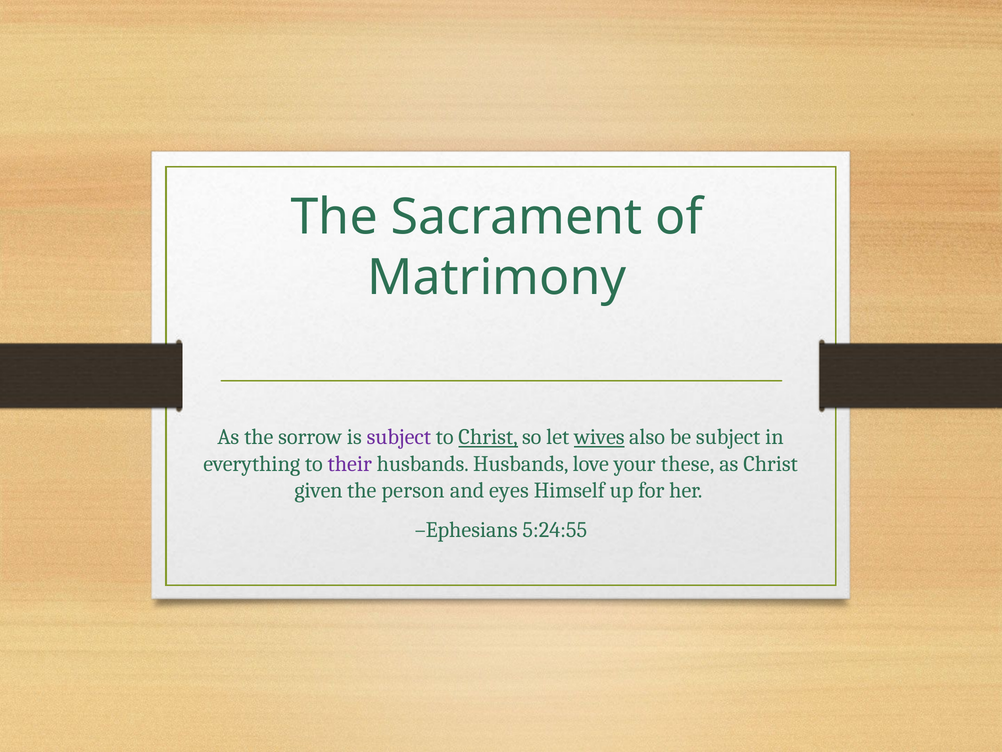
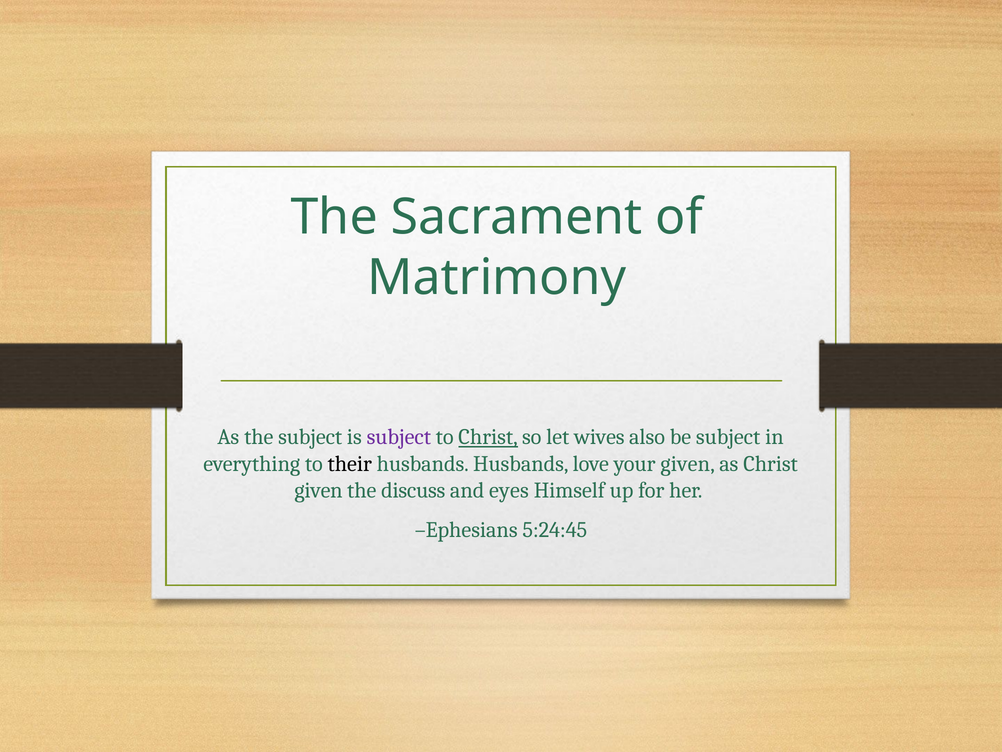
the sorrow: sorrow -> subject (310, 437)
wives underline: present -> none (599, 437)
their colour: purple -> black (350, 463)
your these: these -> given (688, 463)
person: person -> discuss (413, 490)
5:24:55: 5:24:55 -> 5:24:45 (555, 530)
